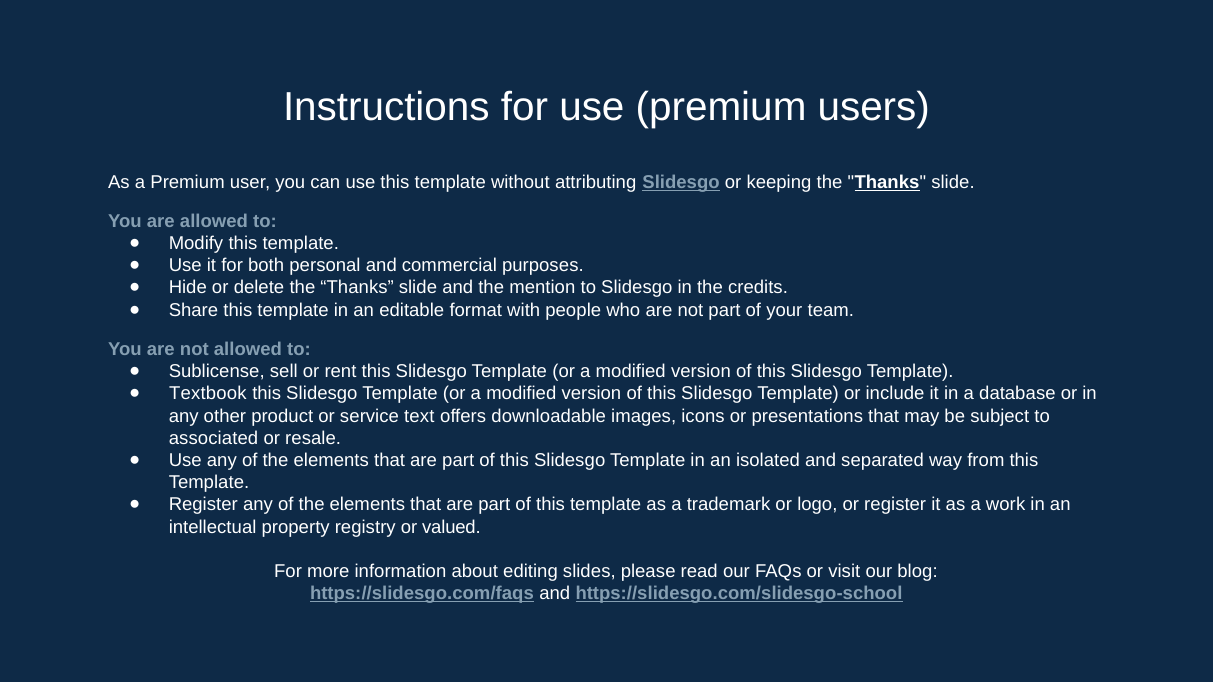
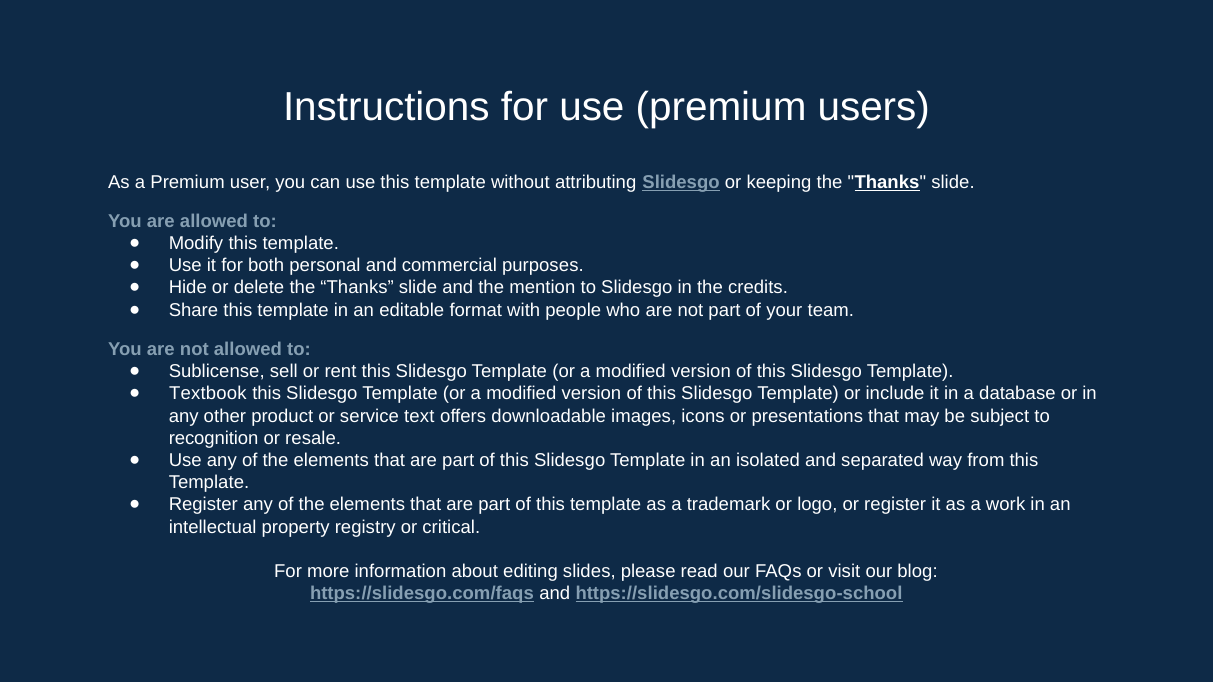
associated: associated -> recognition (214, 438)
valued: valued -> critical (451, 527)
